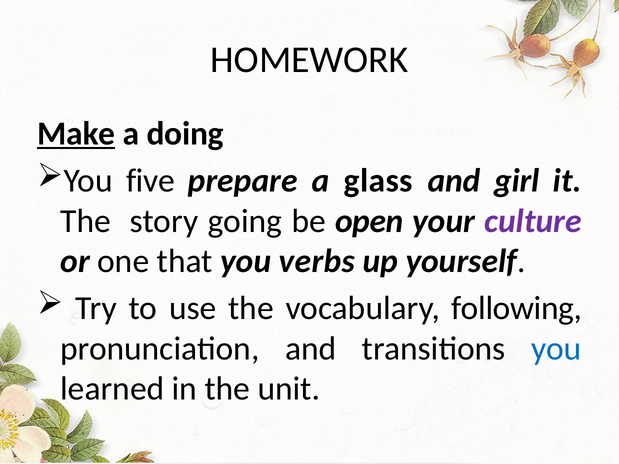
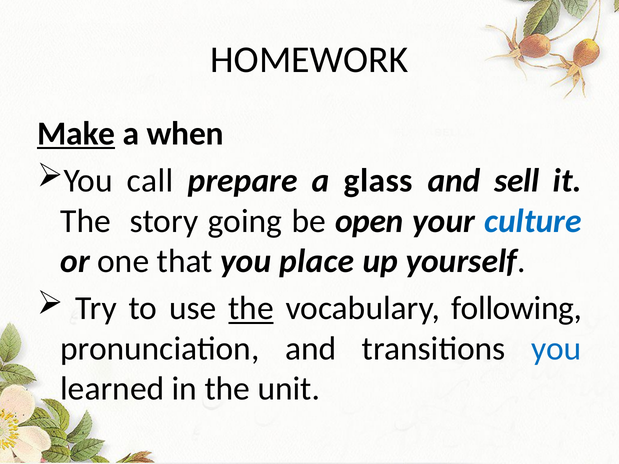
doing: doing -> when (185, 134)
five: five -> call (150, 181)
girl: girl -> sell (517, 181)
culture colour: purple -> blue (533, 221)
verbs: verbs -> place (317, 261)
the underline: none -> present (251, 309)
